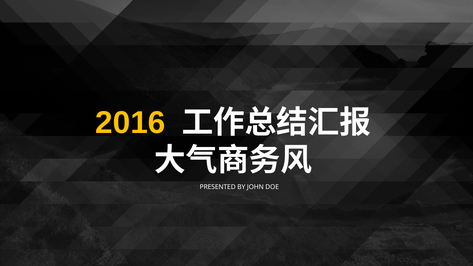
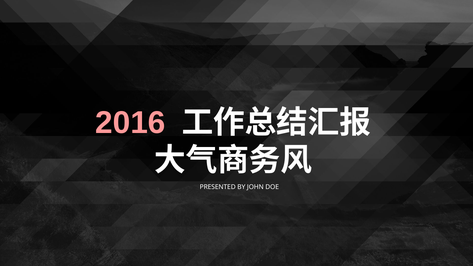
2016 colour: yellow -> pink (130, 123)
